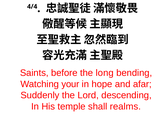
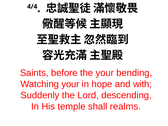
the long: long -> your (105, 73)
afar: afar -> with (142, 84)
